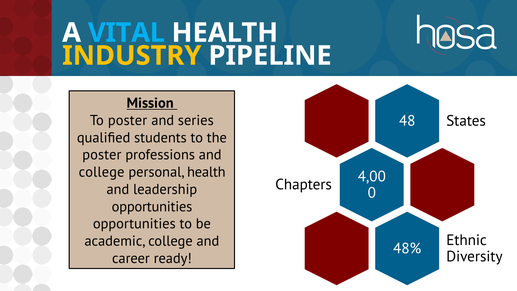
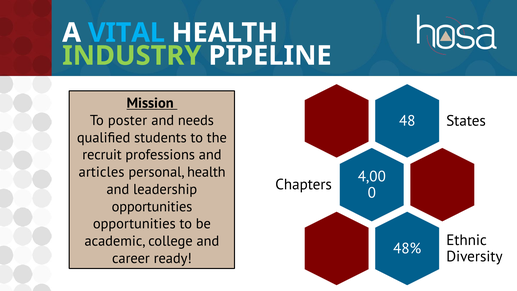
INDUSTRY colour: yellow -> light green (132, 56)
series: series -> needs (196, 120)
poster: poster -> recruit (102, 155)
college: college -> articles (102, 172)
